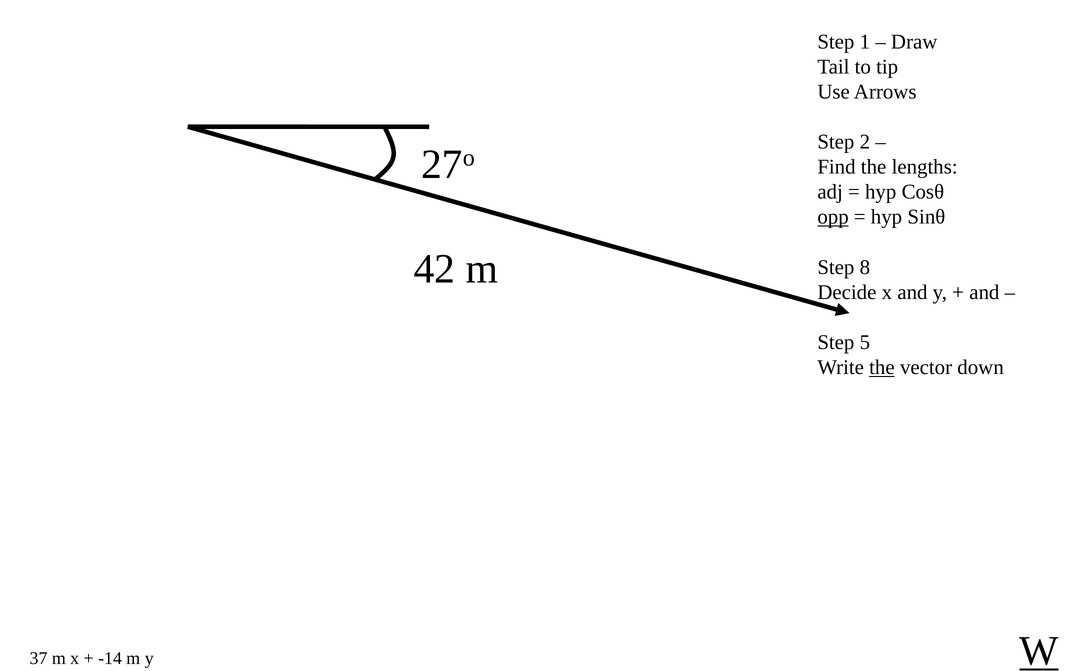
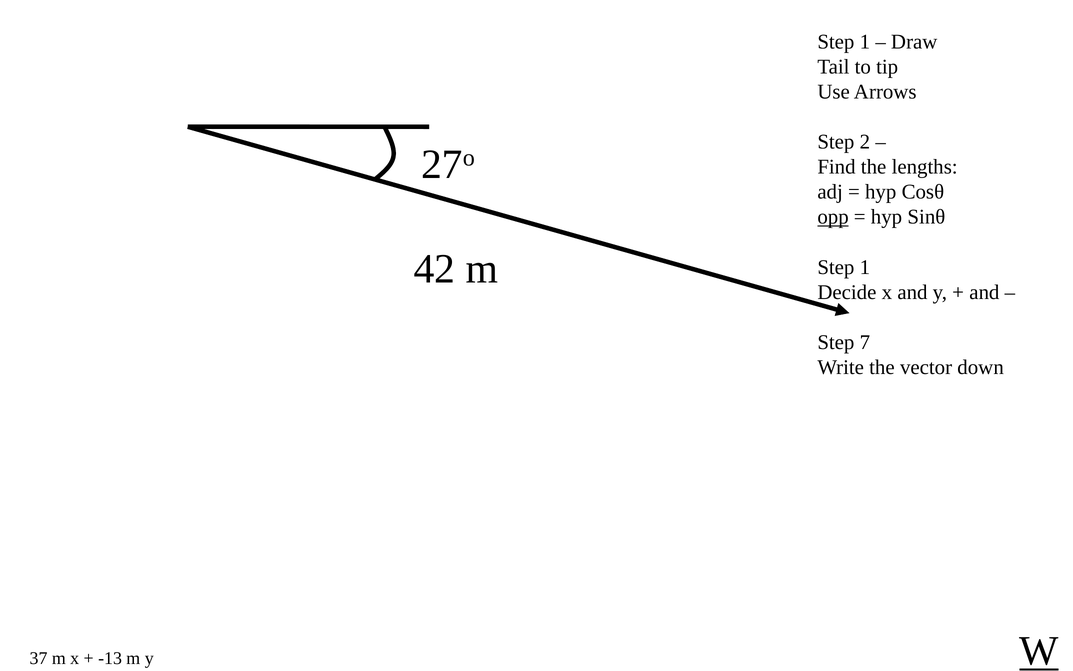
8: 8 -> 1 (865, 267)
5: 5 -> 7 (865, 342)
the underline: present -> none (882, 367)
-14: -14 -> -13 (110, 658)
